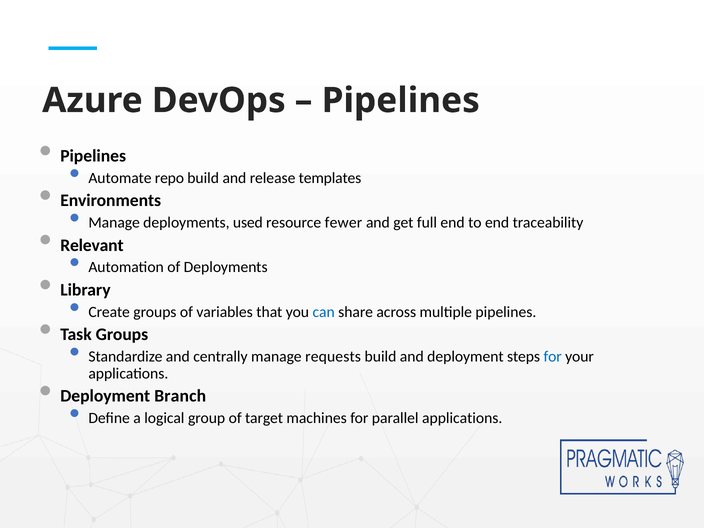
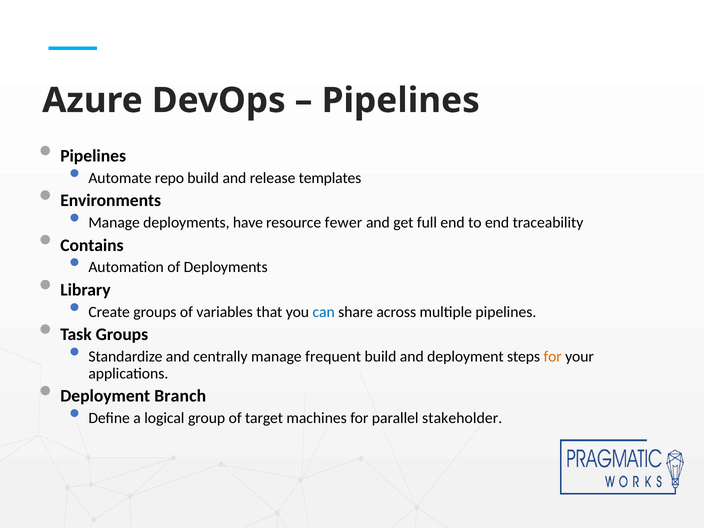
used: used -> have (248, 223)
Relevant: Relevant -> Contains (92, 245)
requests: requests -> frequent (333, 357)
for colour: blue -> orange (553, 357)
parallel applications: applications -> stakeholder (462, 418)
